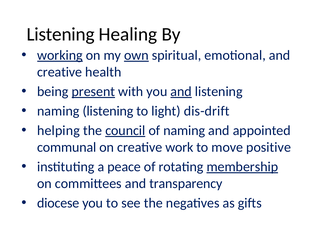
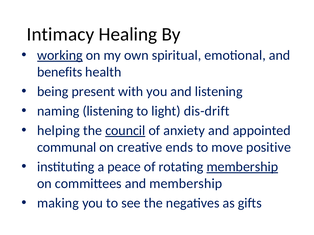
Listening: Listening -> Intimacy (60, 34)
own underline: present -> none (136, 55)
creative: creative -> benefits (60, 72)
present underline: present -> none (93, 92)
and underline: present -> none (181, 92)
of naming: naming -> anxiety (184, 131)
work: work -> ends (179, 148)
and transparency: transparency -> membership (186, 184)
diocese: diocese -> making (58, 203)
